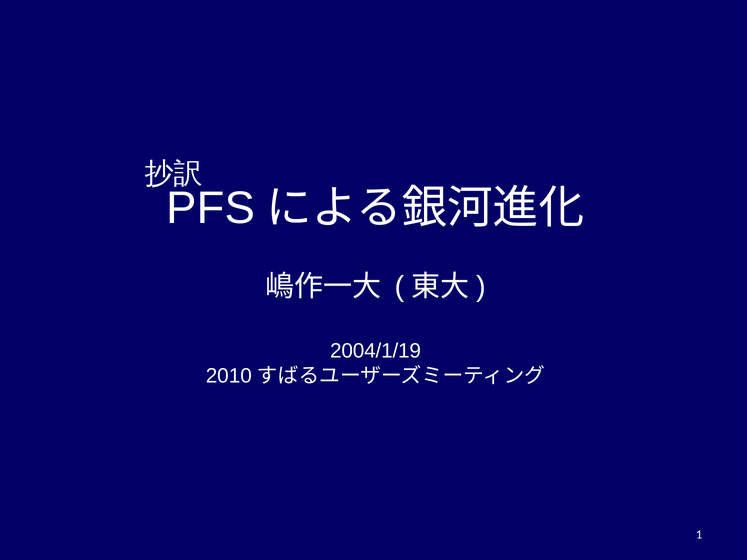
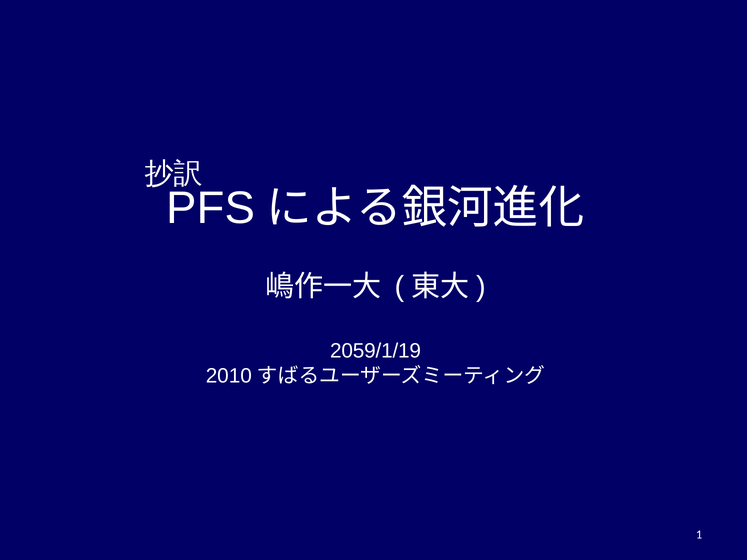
2004/1/19: 2004/1/19 -> 2059/1/19 (376, 351)
